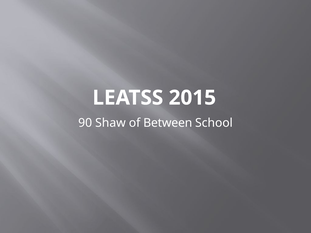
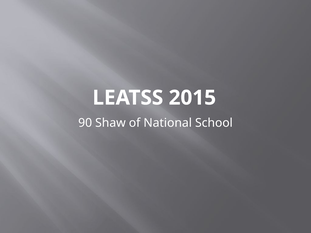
Between: Between -> National (168, 123)
